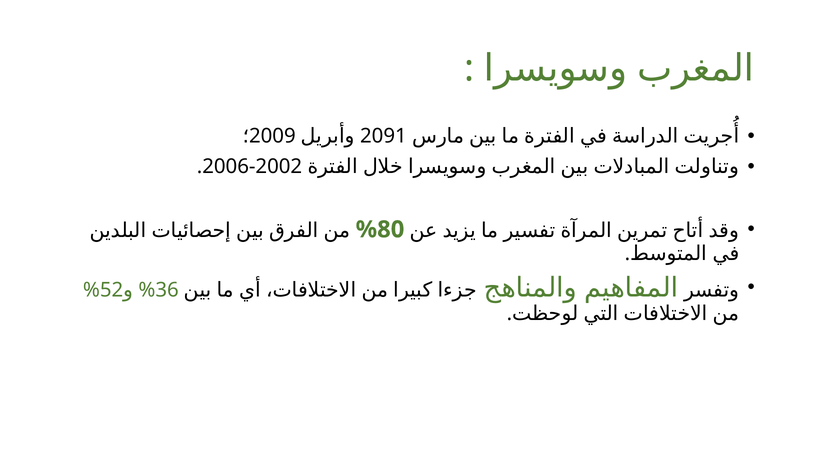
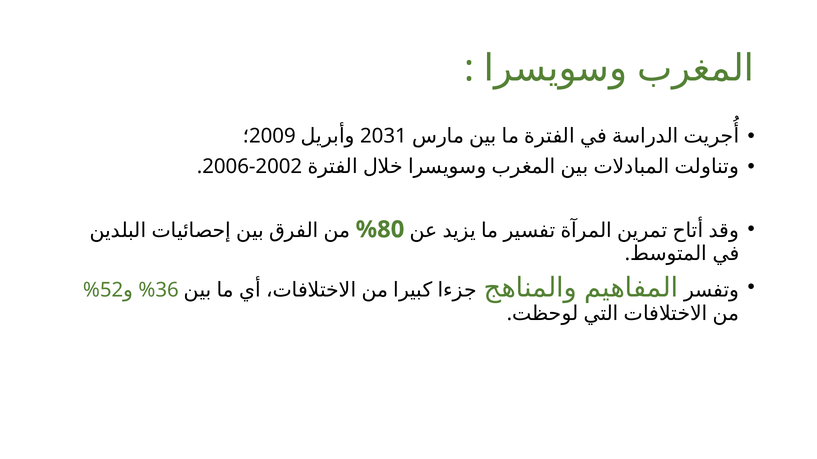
2091: 2091 -> 2031 (383, 136)
